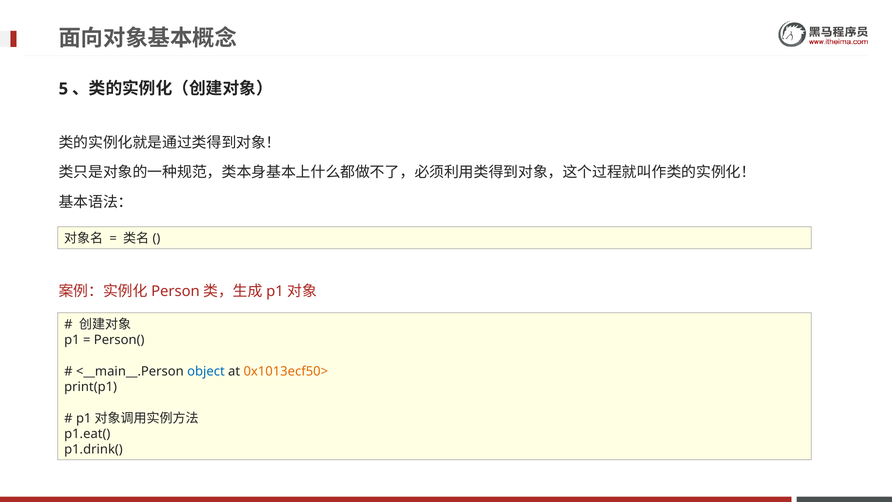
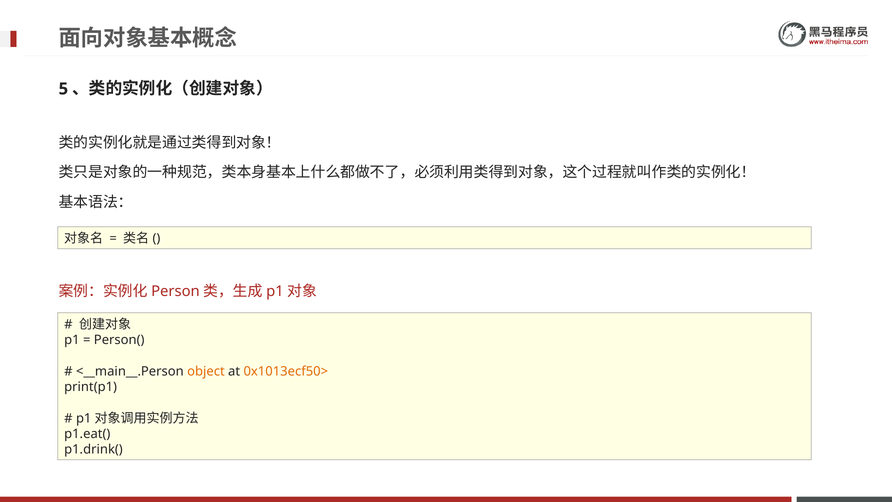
object colour: blue -> orange (206, 371)
